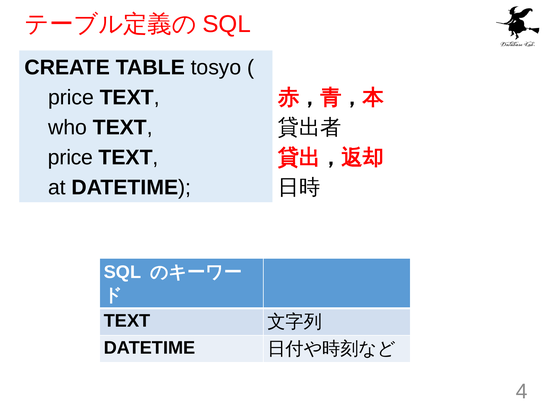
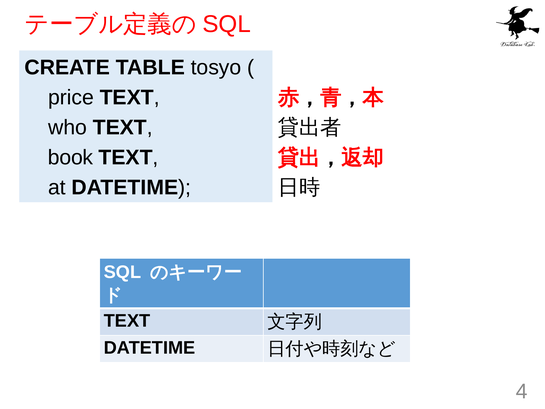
price: price -> book (71, 157)
